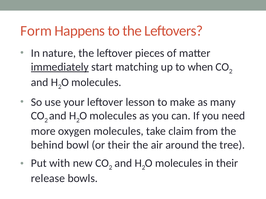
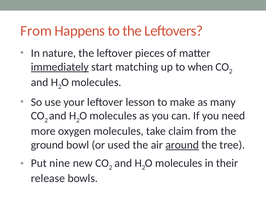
Form: Form -> From (36, 31)
behind: behind -> ground (47, 145)
or their: their -> used (119, 145)
around underline: none -> present (182, 145)
with: with -> nine (60, 163)
